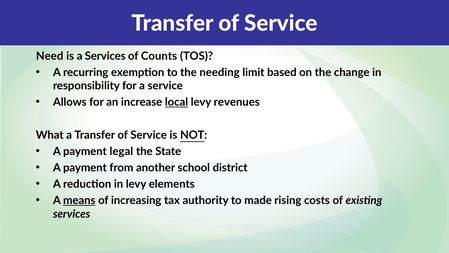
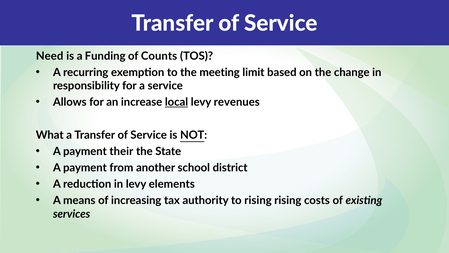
a Services: Services -> Funding (105, 56)
needing: needing -> meeting (220, 72)
legal: legal -> their (121, 151)
means underline: present -> none (79, 200)
to made: made -> rising (258, 200)
